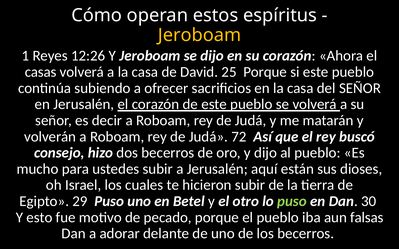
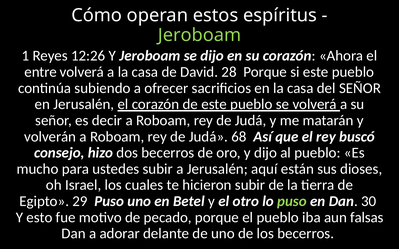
Jeroboam colour: yellow -> light green (200, 35)
casas: casas -> entre (41, 72)
25: 25 -> 28 (229, 72)
72: 72 -> 68 (239, 137)
